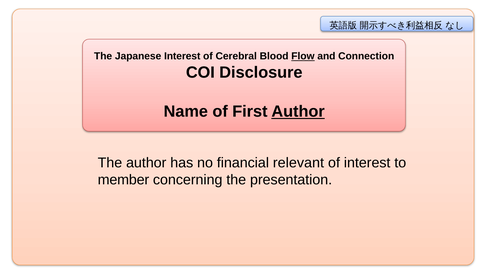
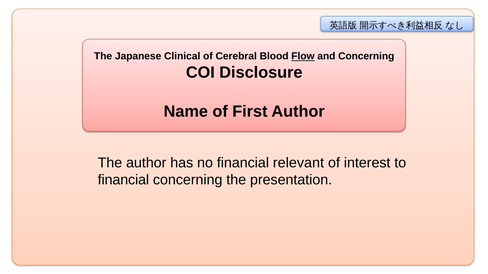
Japanese Interest: Interest -> Clinical (182, 56)
and Connection: Connection -> Concerning (366, 56)
Author underline: present -> none (298, 112)
member: member -> financial (123, 180)
